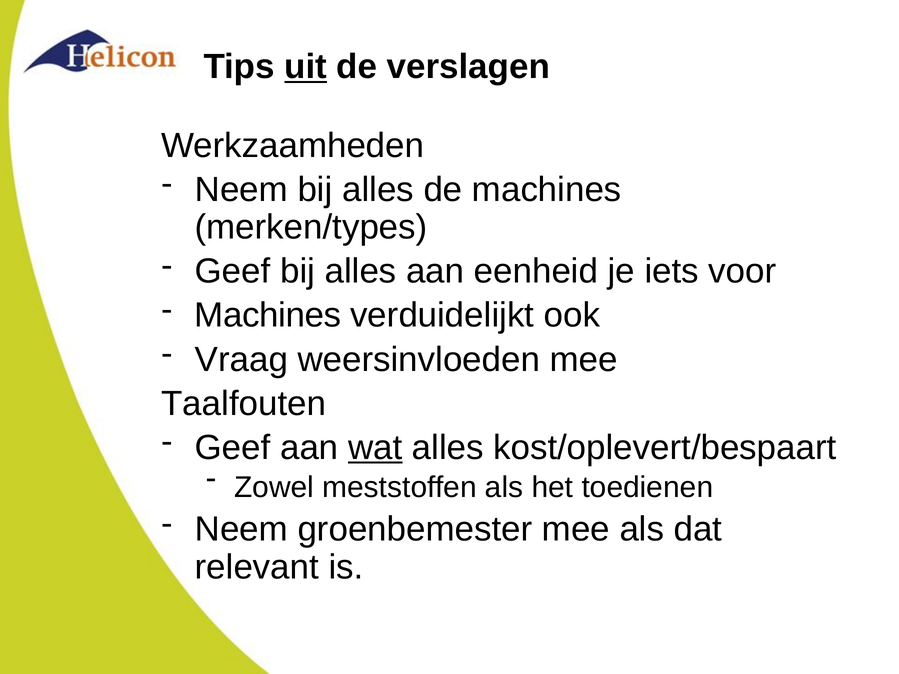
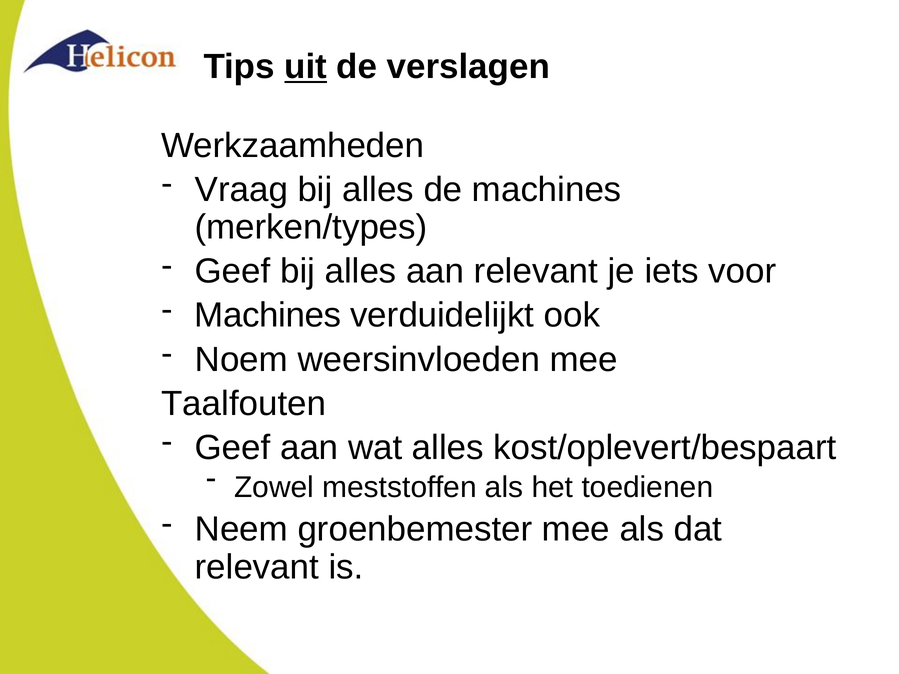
Neem: Neem -> Vraag (241, 190)
aan eenheid: eenheid -> relevant (536, 271)
Vraag: Vraag -> Noem (241, 360)
wat underline: present -> none (375, 448)
